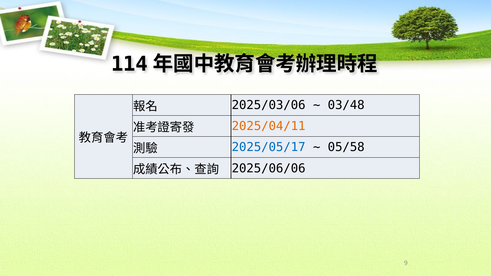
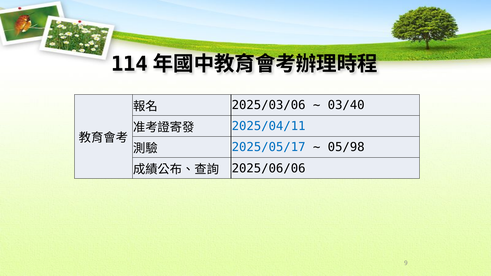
03/48: 03/48 -> 03/40 (346, 105)
2025/04/11 colour: orange -> blue (269, 126)
05/58: 05/58 -> 05/98 (346, 147)
